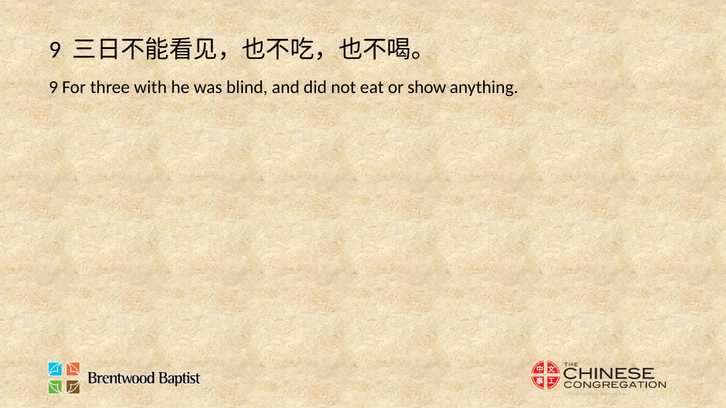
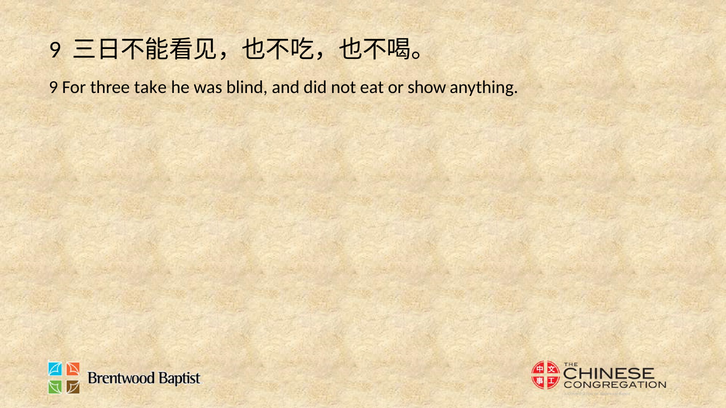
with: with -> take (150, 87)
